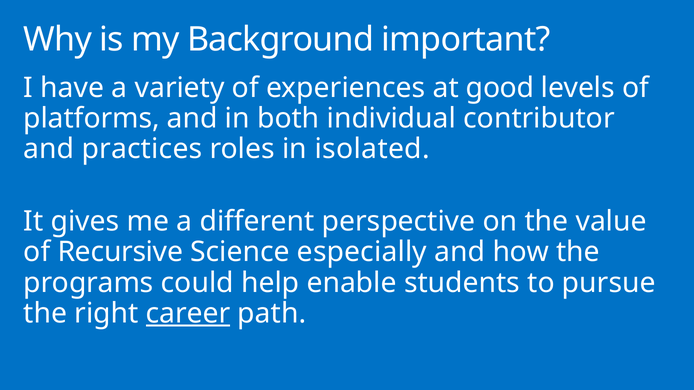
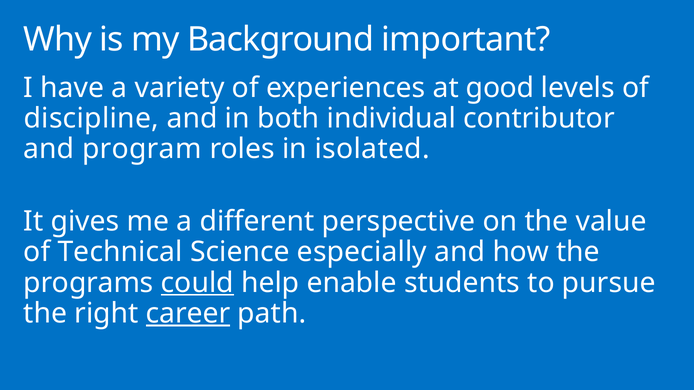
platforms: platforms -> discipline (91, 119)
practices: practices -> program (142, 149)
Recursive: Recursive -> Technical (120, 252)
could underline: none -> present (197, 283)
